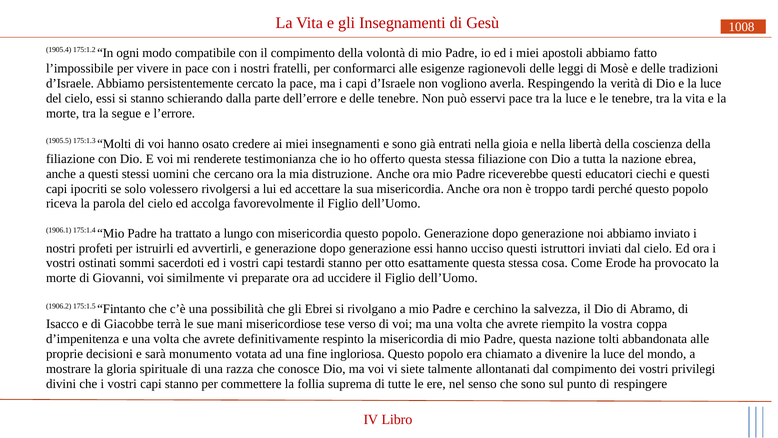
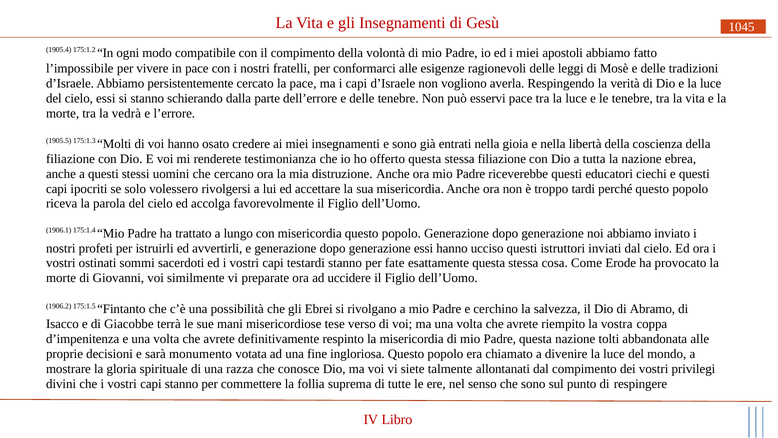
1008: 1008 -> 1045 (742, 27)
segue: segue -> vedrà (126, 113)
otto: otto -> fate (395, 263)
